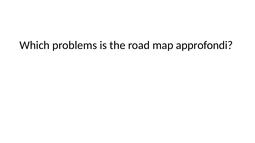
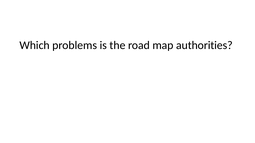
approfondi: approfondi -> authorities (204, 45)
